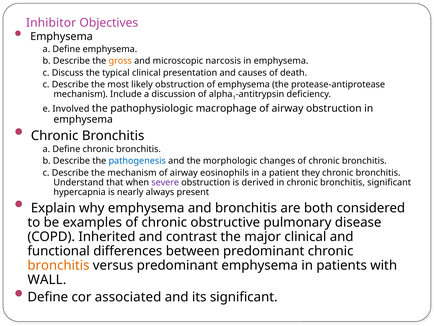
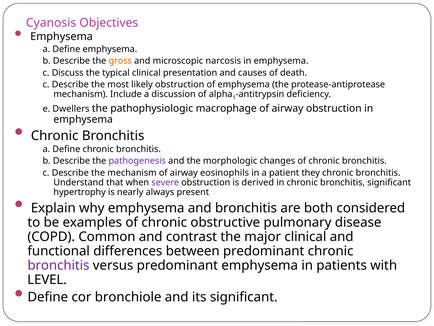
Inhibitor: Inhibitor -> Cyanosis (51, 23)
Involved: Involved -> Dwellers (71, 109)
pathogenesis colour: blue -> purple (137, 161)
hypercapnia: hypercapnia -> hypertrophy (80, 192)
Inherited: Inherited -> Common (107, 236)
bronchitis colour: orange -> purple (58, 265)
WALL: WALL -> LEVEL (47, 279)
associated: associated -> bronchiole (128, 297)
